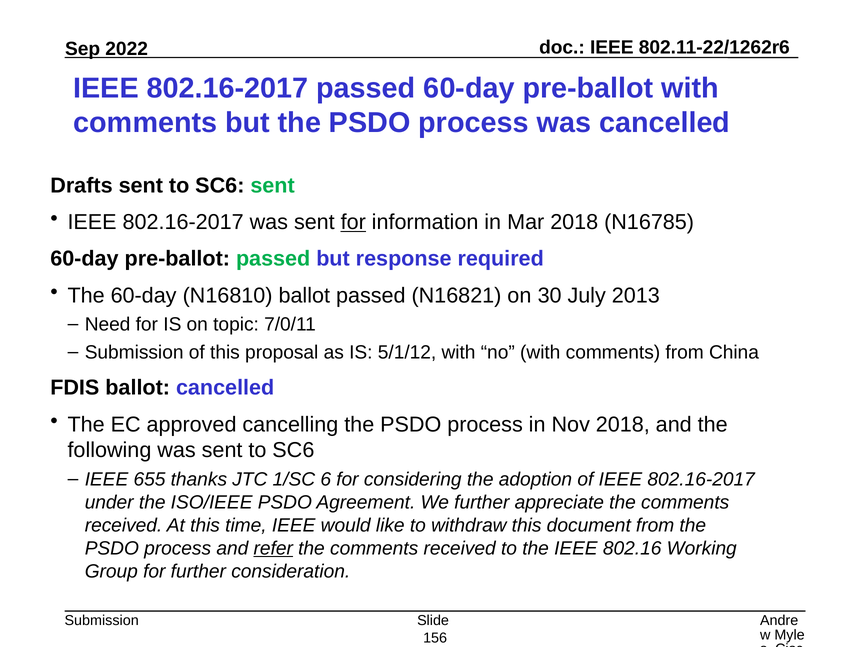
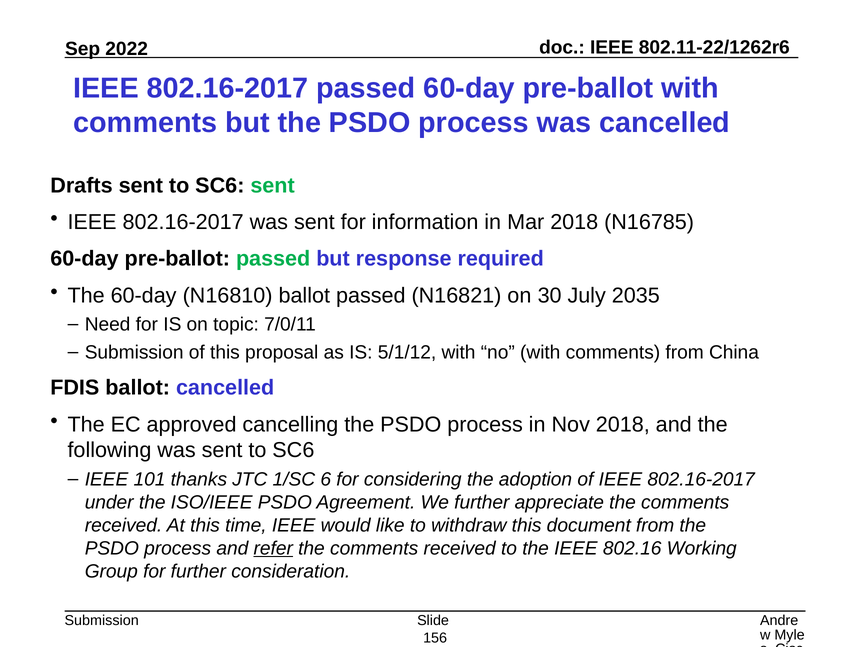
for underline: present -> none (353, 222)
2013: 2013 -> 2035 (636, 296)
655: 655 -> 101 (150, 480)
